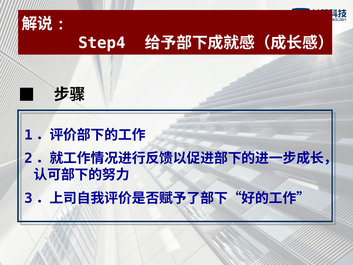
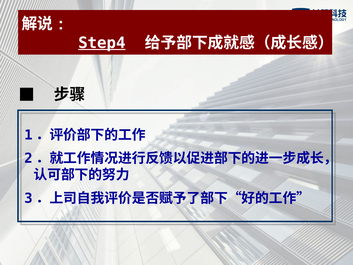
Step4 underline: none -> present (102, 43)
